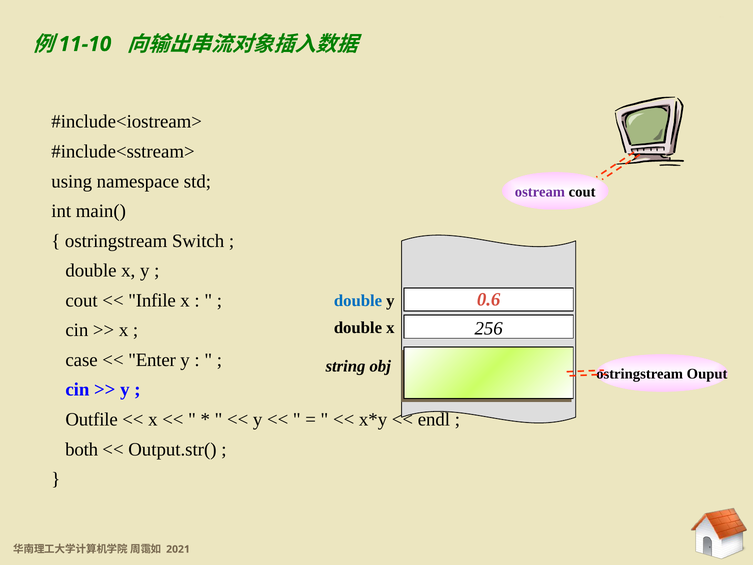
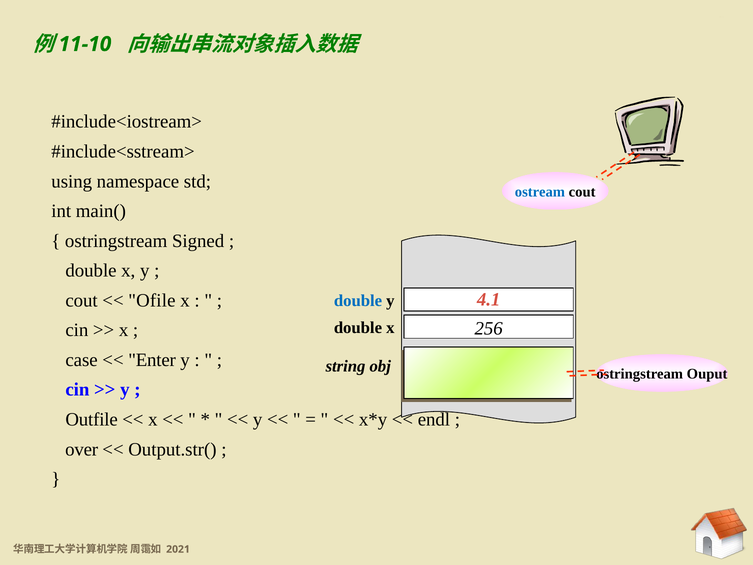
ostream colour: purple -> blue (540, 192)
Switch: Switch -> Signed (198, 241)
0.6: 0.6 -> 4.1 (489, 300)
Infile: Infile -> Ofile (152, 300)
both: both -> over (82, 449)
